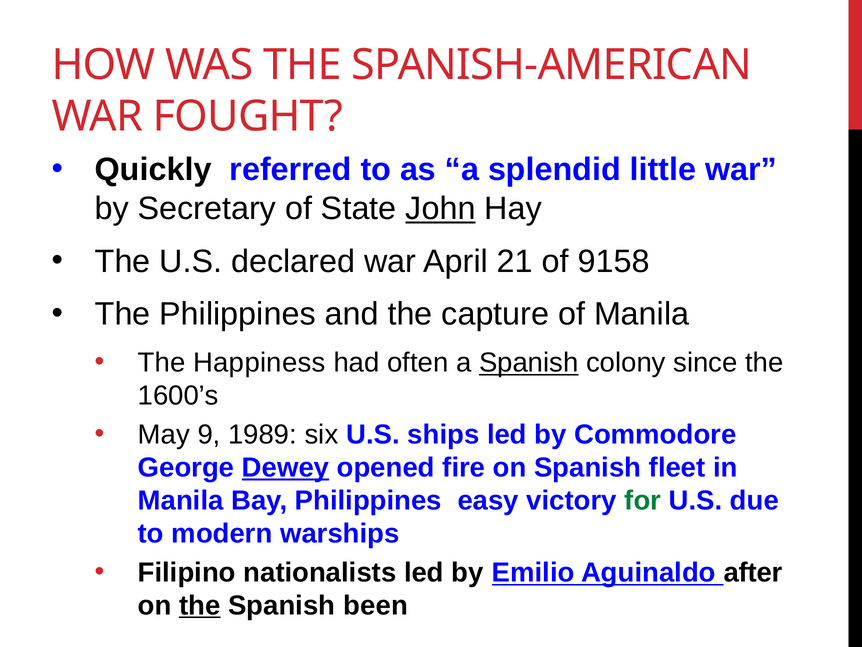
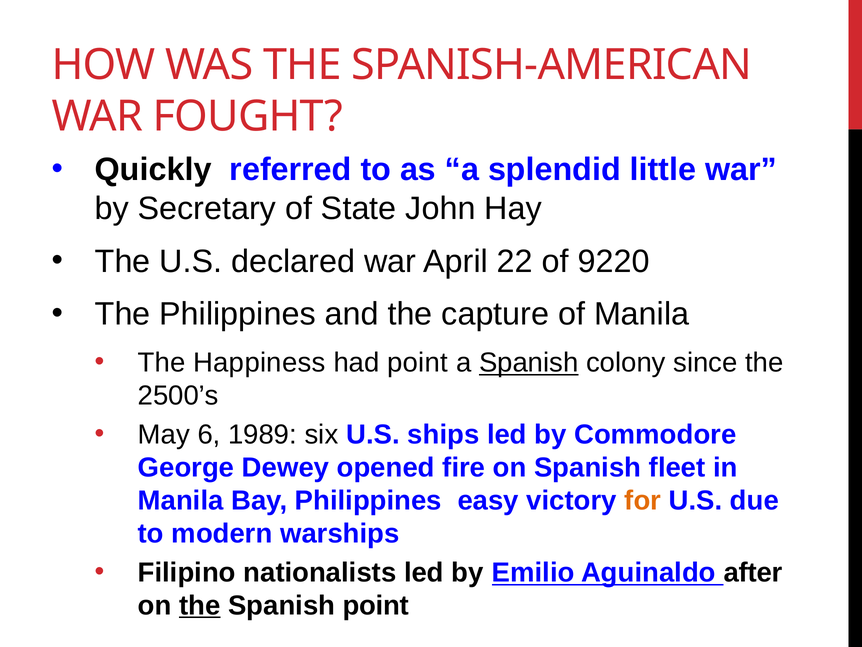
John underline: present -> none (440, 208)
21: 21 -> 22 (515, 261)
9158: 9158 -> 9220 (614, 261)
had often: often -> point (418, 362)
1600’s: 1600’s -> 2500’s (178, 396)
9: 9 -> 6 (209, 434)
Dewey underline: present -> none (286, 467)
for colour: green -> orange (643, 500)
Spanish been: been -> point (376, 605)
